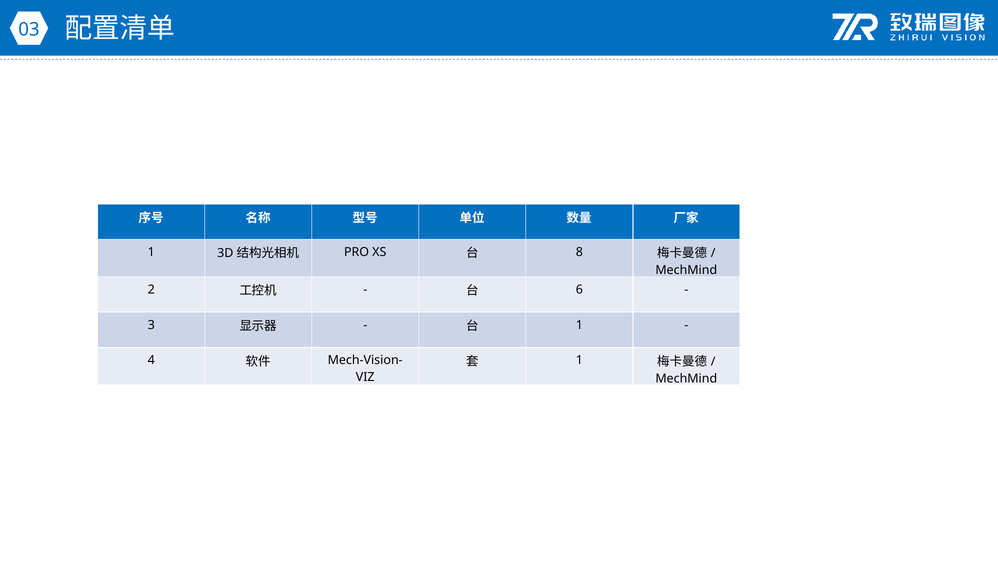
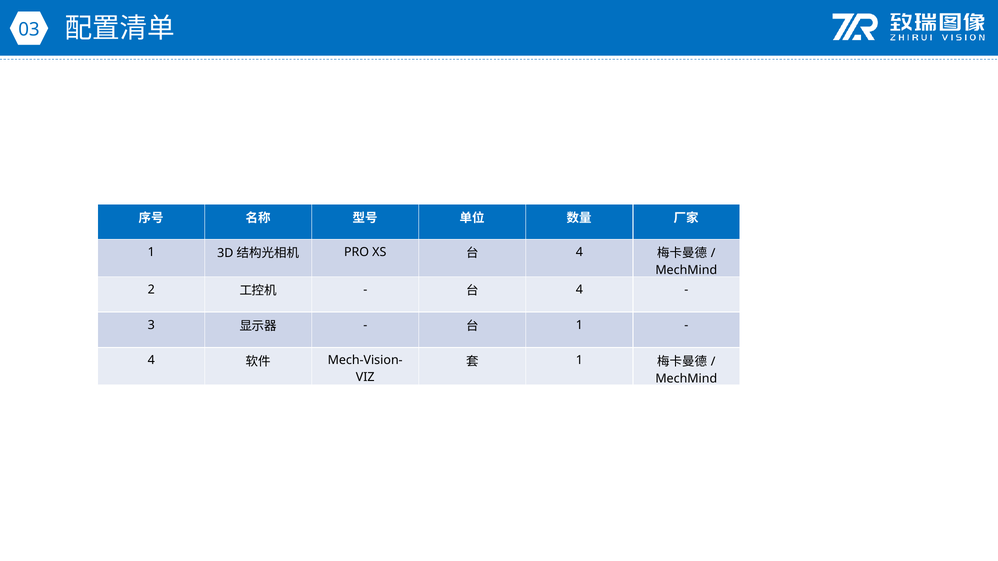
8: 8 -> 4 (579, 252)
6: 6 -> 4 (579, 290)
